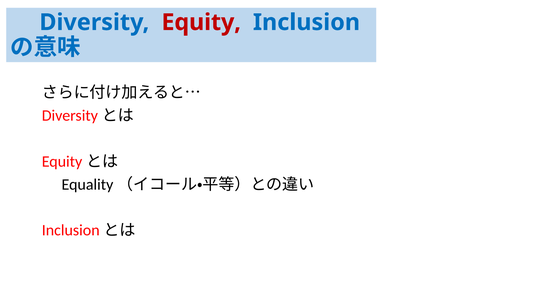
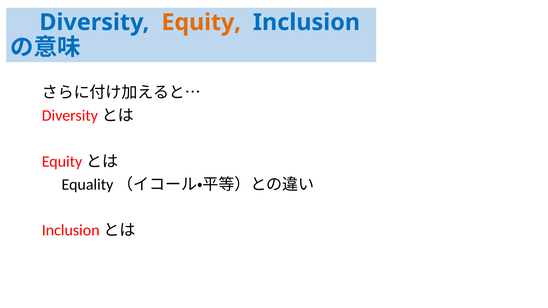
Equity colour: red -> orange (201, 22)
